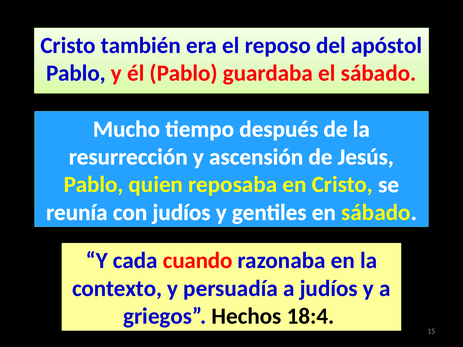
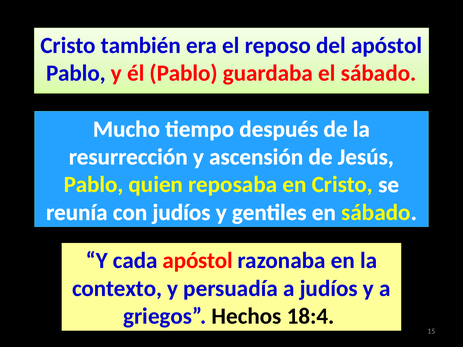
cada cuando: cuando -> apóstol (198, 261)
